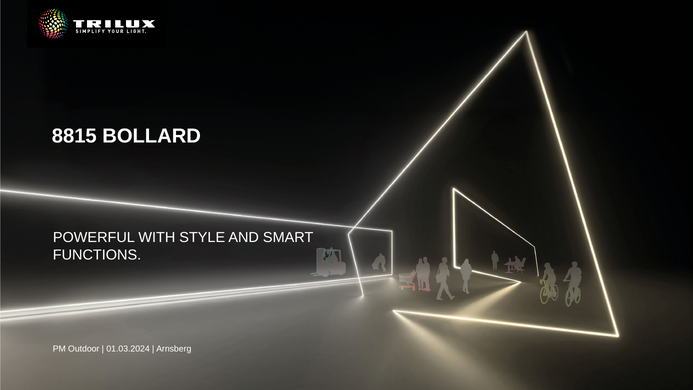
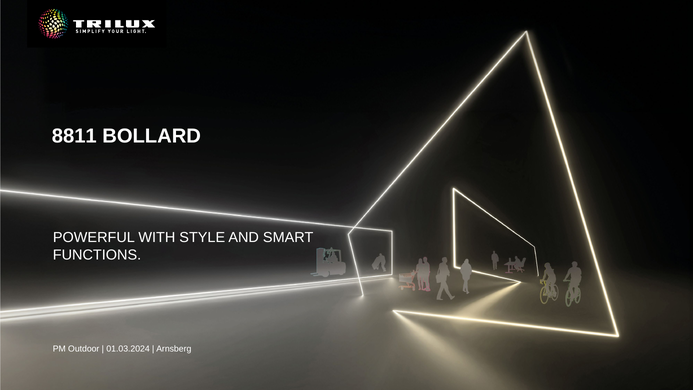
8815: 8815 -> 8811 (74, 136)
